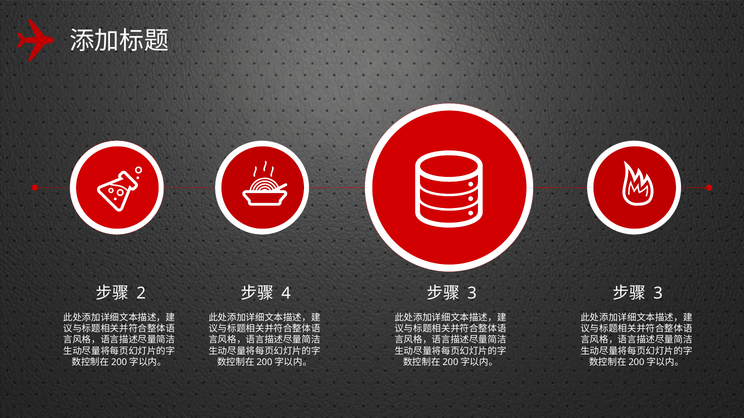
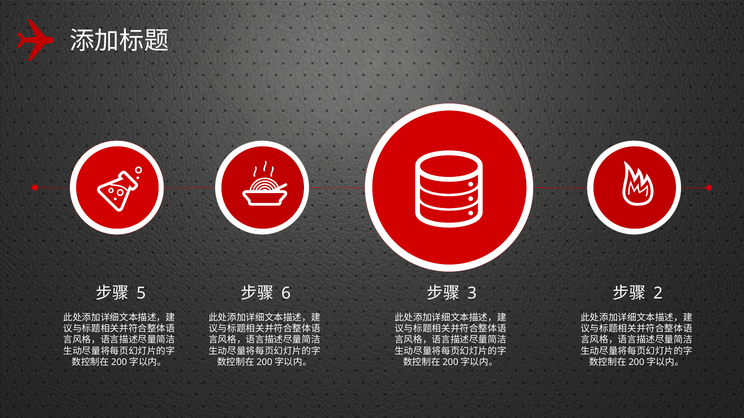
2: 2 -> 5 (141, 294)
4: 4 -> 6 (286, 294)
3: 3 -> 2 (658, 294)
